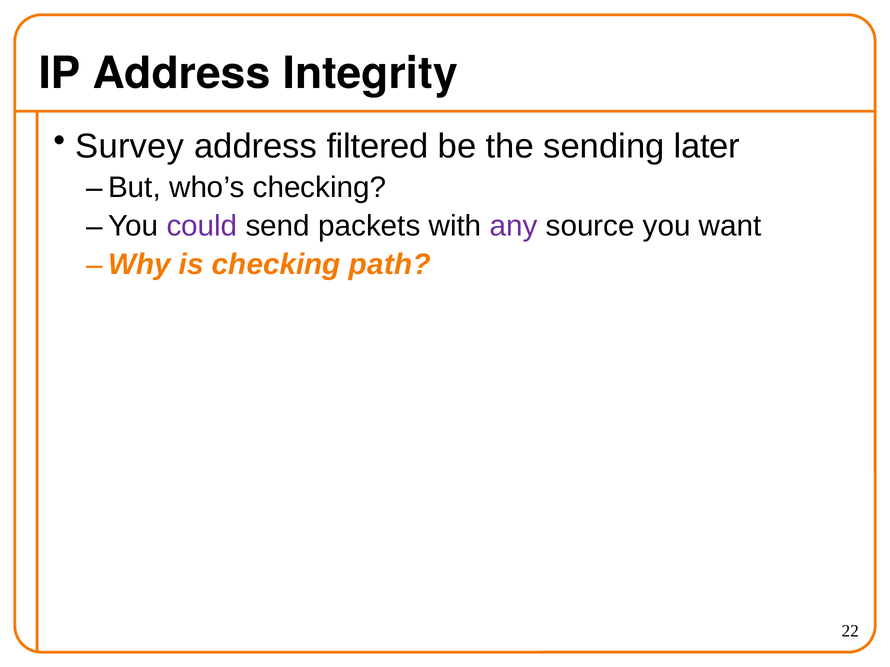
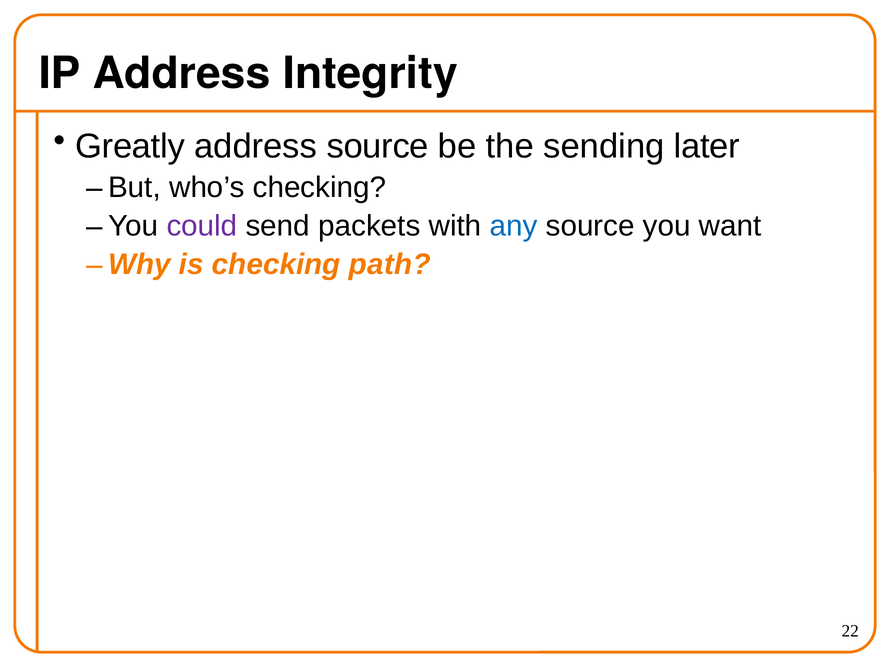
Survey: Survey -> Greatly (130, 146)
address filtered: filtered -> source (378, 146)
any colour: purple -> blue (514, 226)
